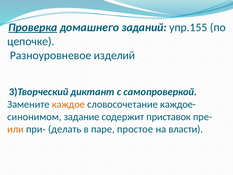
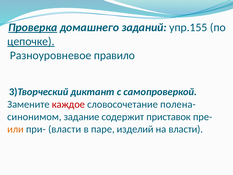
цепочке underline: none -> present (31, 41)
изделий: изделий -> правило (114, 55)
каждое colour: orange -> red (68, 104)
каждое-: каждое- -> полена- (178, 104)
при- делать: делать -> власти (65, 129)
простое: простое -> изделий (135, 129)
